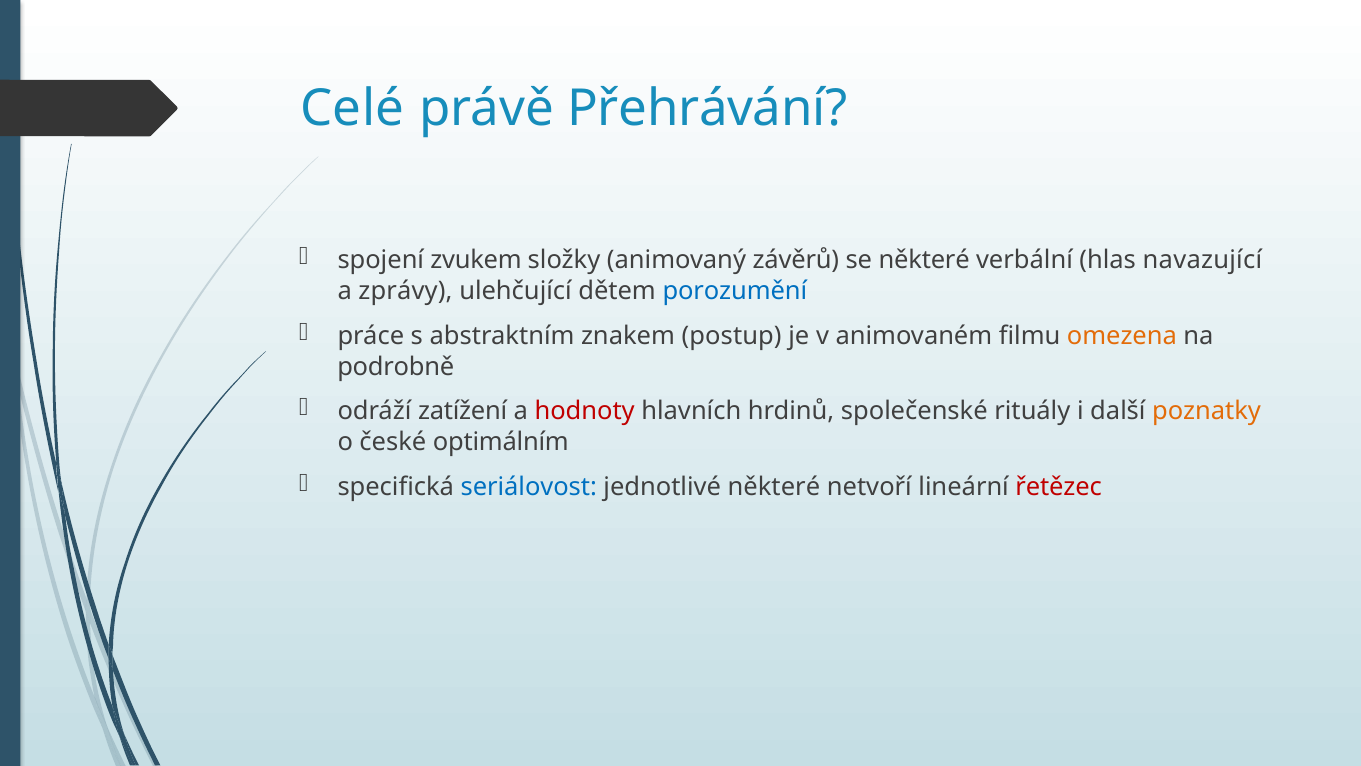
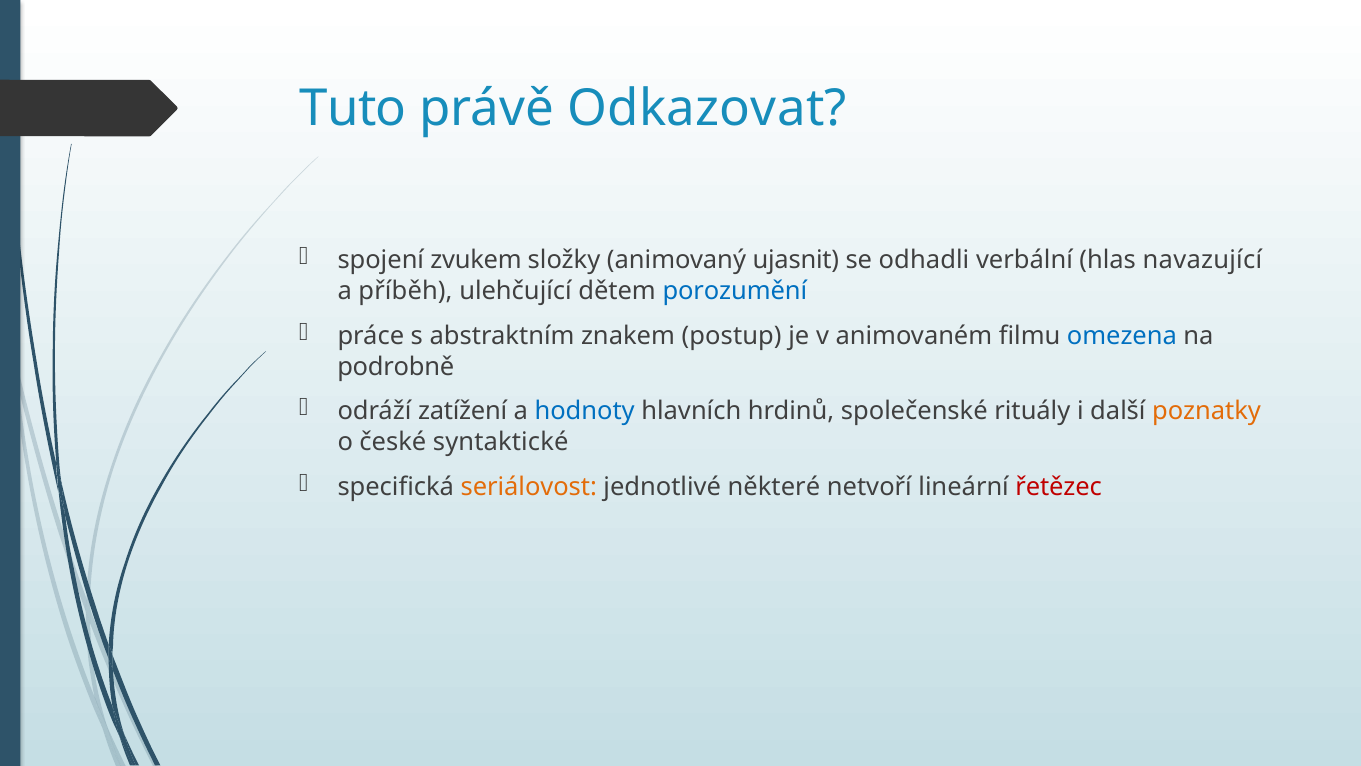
Celé: Celé -> Tuto (353, 109)
Přehrávání: Přehrávání -> Odkazovat (707, 109)
závěrů: závěrů -> ujasnit (796, 260)
se některé: některé -> odhadli (924, 260)
zprávy: zprávy -> příběh (406, 291)
omezena colour: orange -> blue (1122, 336)
hodnoty colour: red -> blue (585, 411)
optimálním: optimálním -> syntaktické (501, 442)
seriálovost colour: blue -> orange (529, 487)
